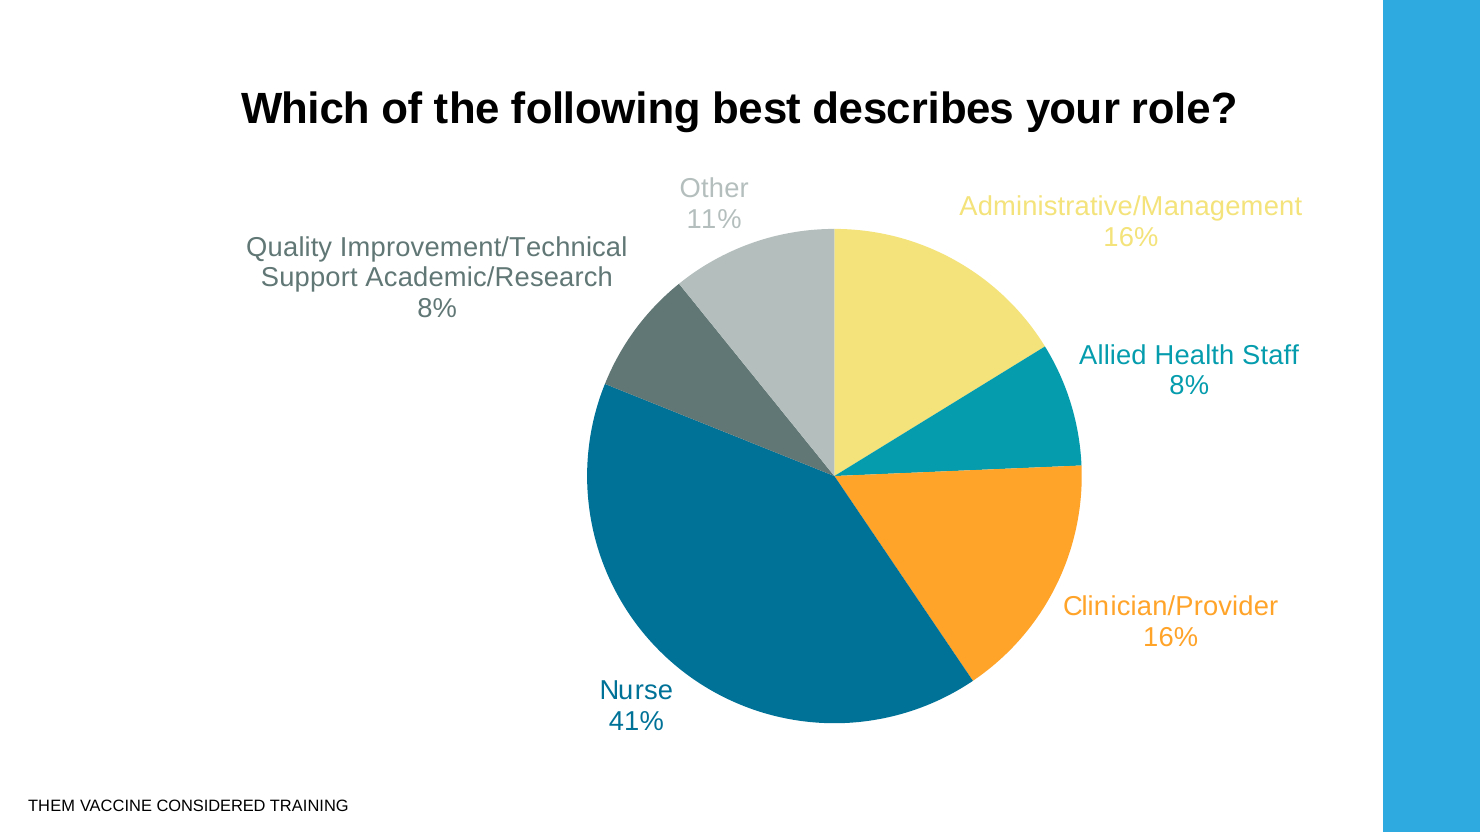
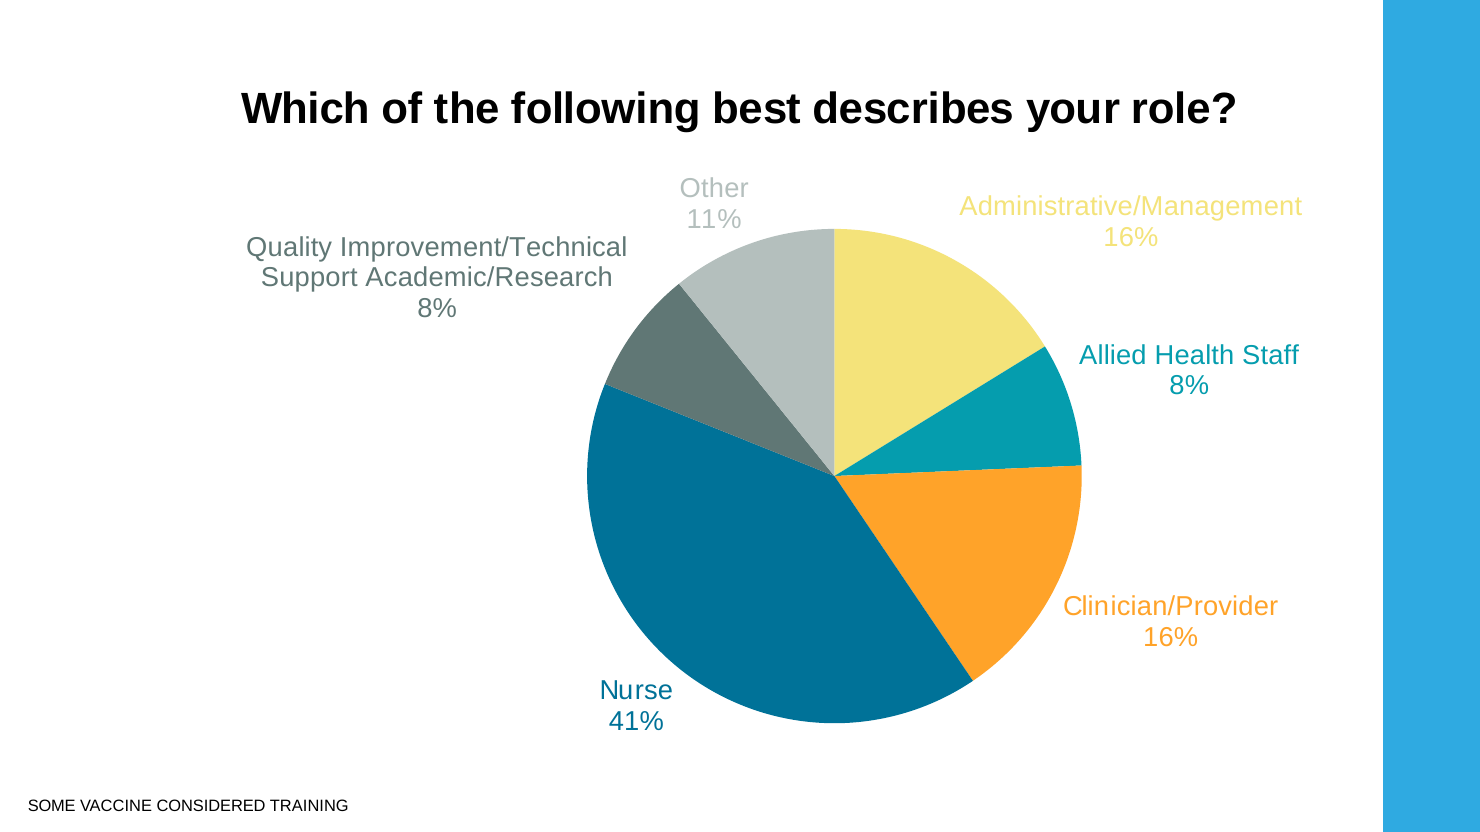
THEM: THEM -> SOME (52, 807)
